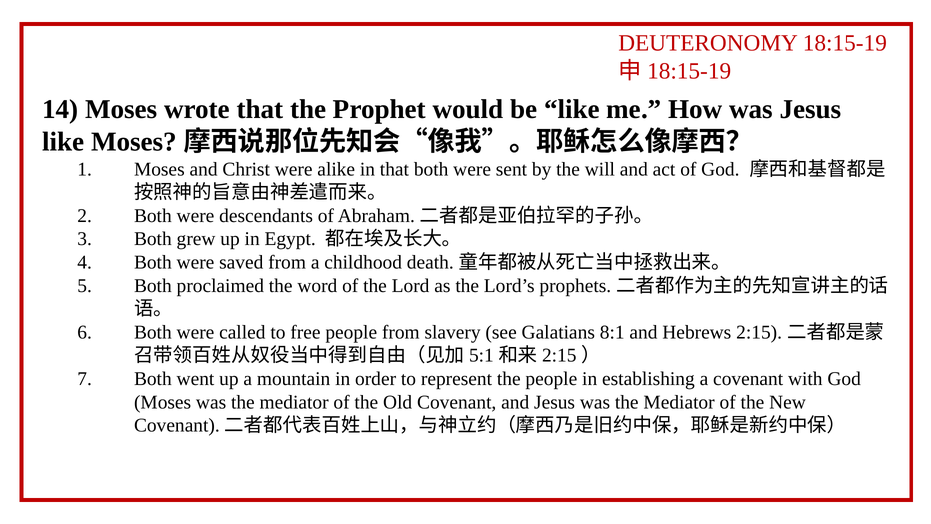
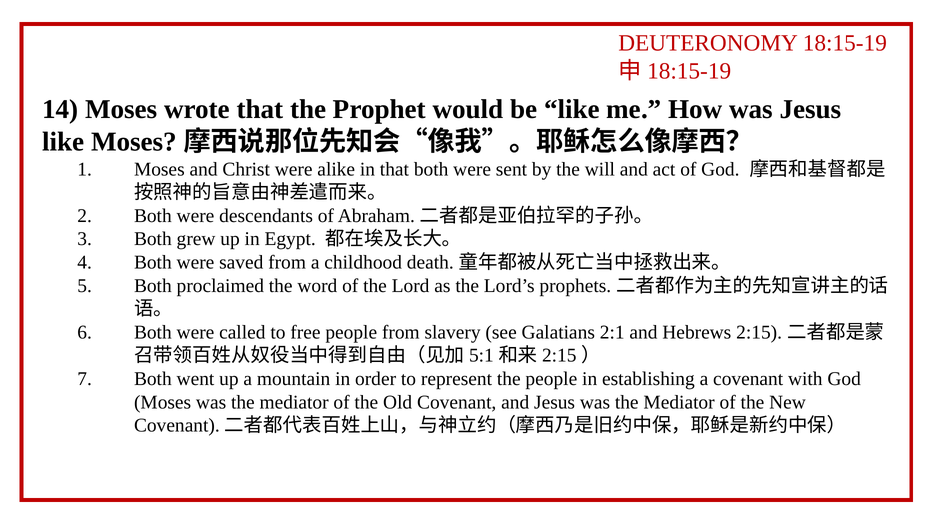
8:1: 8:1 -> 2:1 (612, 332)
